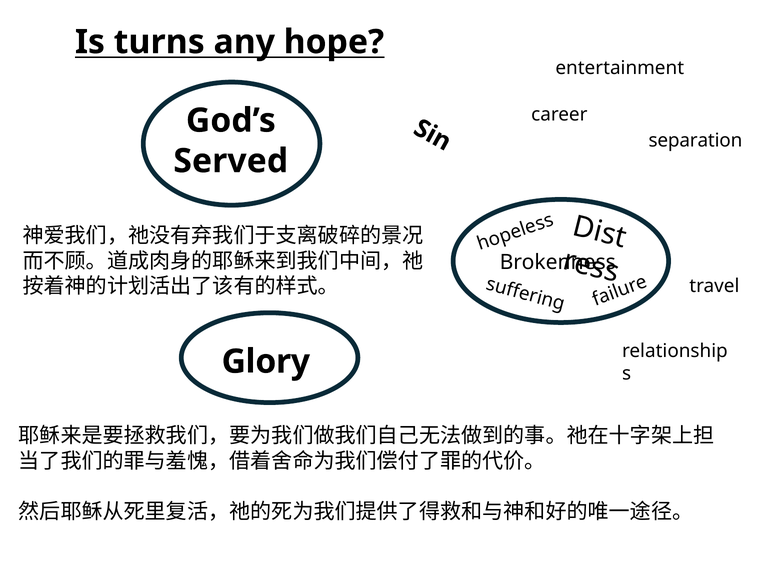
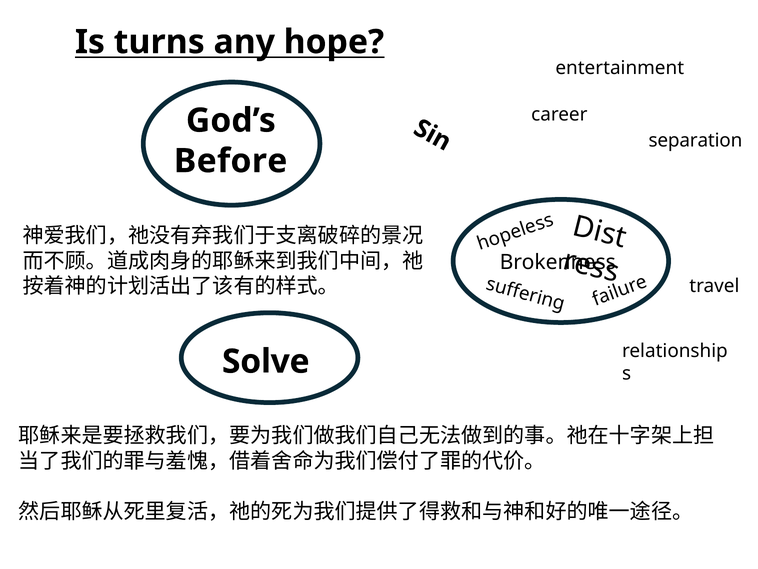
Served: Served -> Before (231, 161)
Glory: Glory -> Solve (266, 361)
